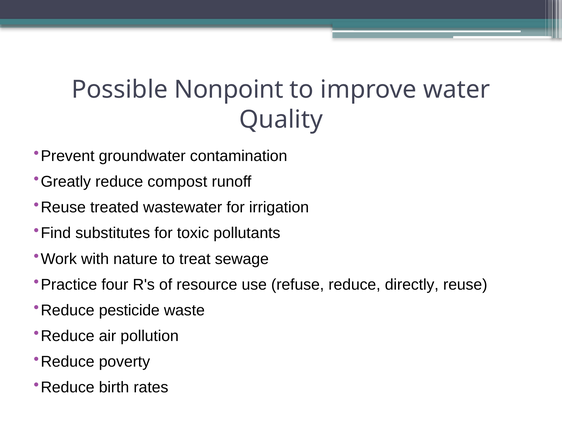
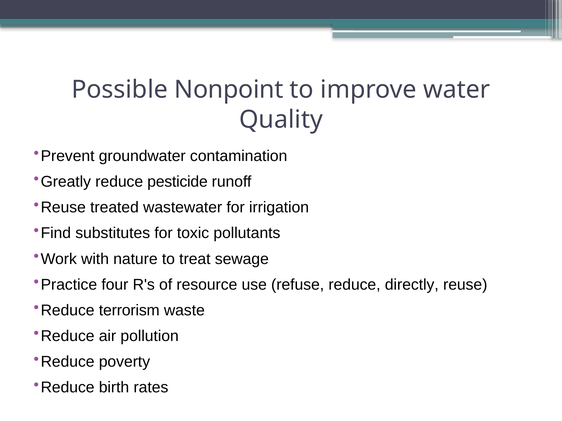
compost: compost -> pesticide (178, 182)
pesticide: pesticide -> terrorism (129, 311)
